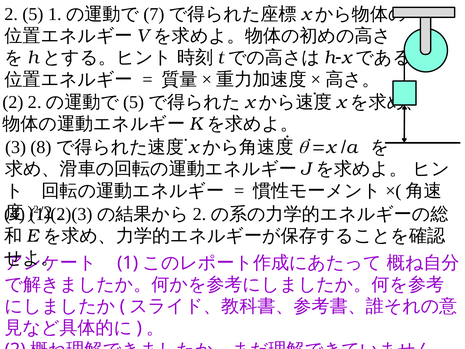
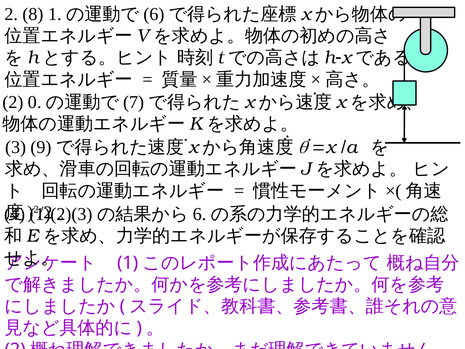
2 5: 5 -> 8 (33, 14)
7: 7 -> 6 (154, 14)
2 2: 2 -> 0 (35, 102)
5: 5 -> 7 (134, 102)
8: 8 -> 9 (41, 147)
2: 2 -> 6 (200, 214)
